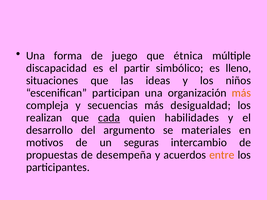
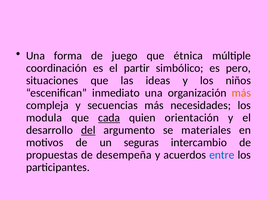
discapacidad: discapacidad -> coordinación (56, 68)
lleno: lleno -> pero (238, 68)
participan: participan -> inmediato (116, 93)
desigualdad: desigualdad -> necesidades (201, 105)
realizan: realizan -> modula (44, 118)
habilidades: habilidades -> orientación (192, 118)
del underline: none -> present (88, 130)
entre colour: orange -> blue (222, 155)
